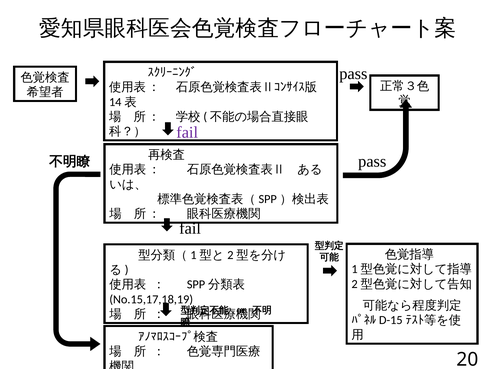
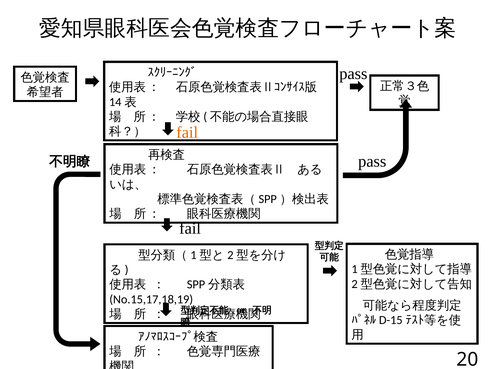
fail colour: purple -> orange (187, 132)
